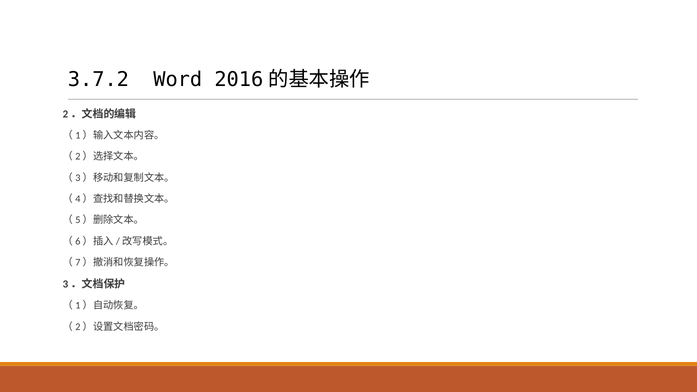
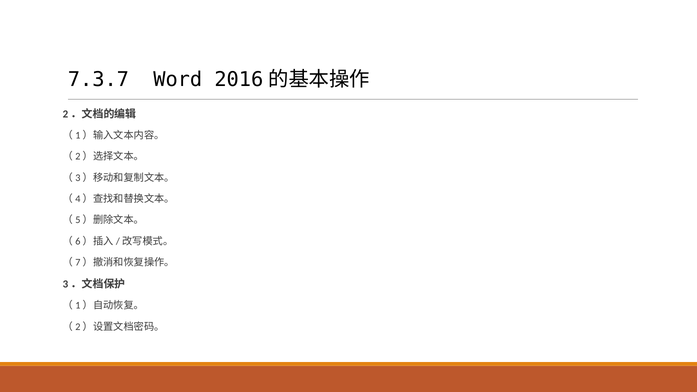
3.7.2: 3.7.2 -> 7.3.7 (98, 79)
